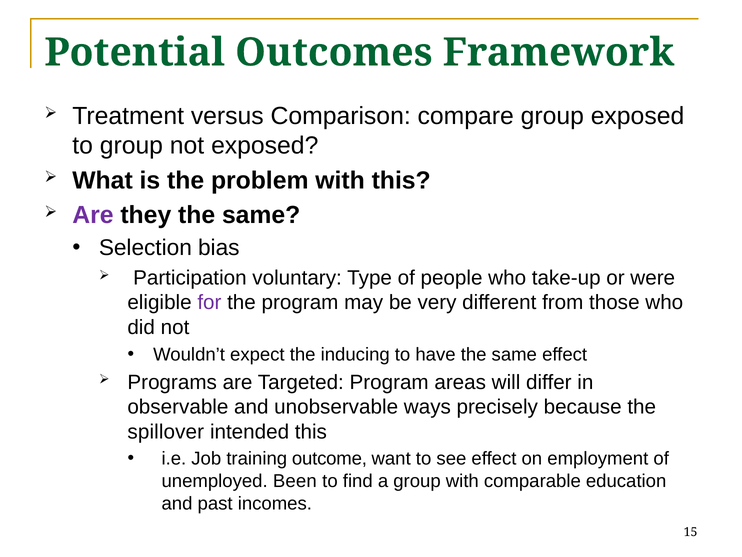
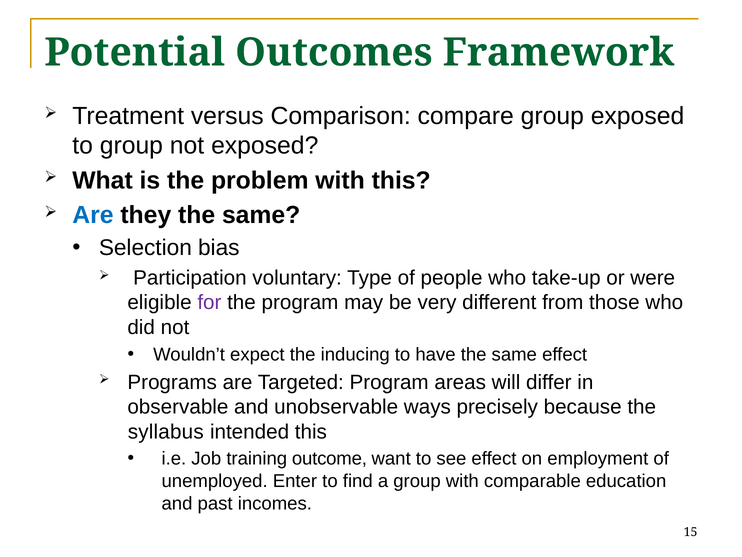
Are colour: purple -> blue (93, 215)
spillover: spillover -> syllabus (166, 431)
Been: Been -> Enter (295, 481)
